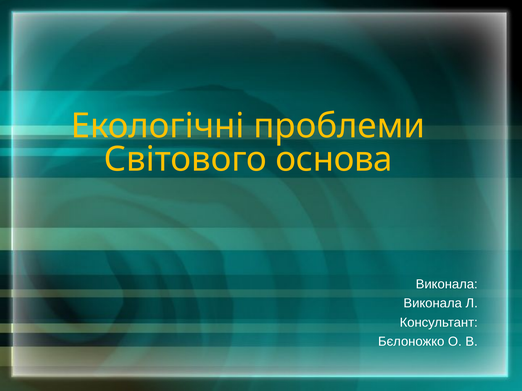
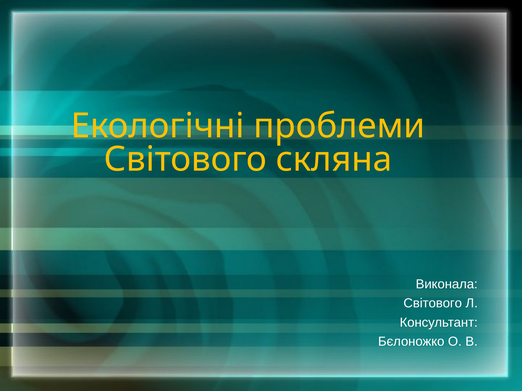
основа: основа -> скляна (334, 160)
Виконала: Виконала -> Світового (433, 304)
